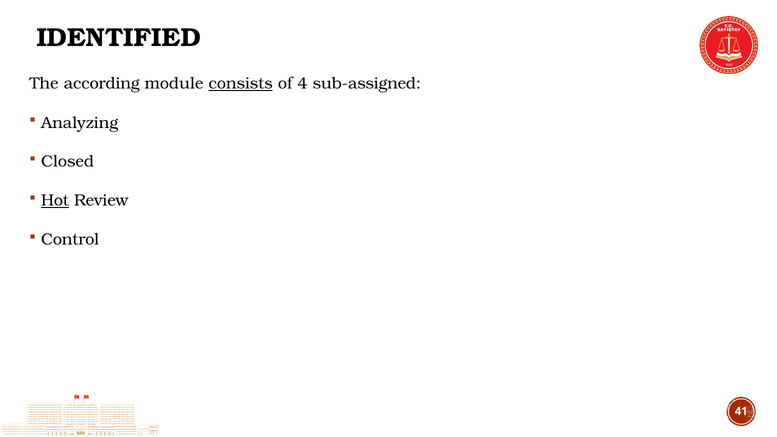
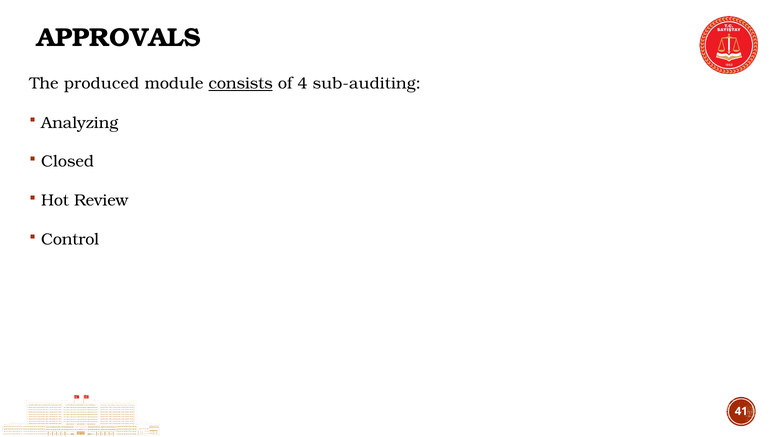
IDENTIFIED: IDENTIFIED -> APPROVALS (119, 38)
according: according -> produced (102, 84)
sub-assigned: sub-assigned -> sub-auditing (367, 84)
Hot underline: present -> none (55, 201)
